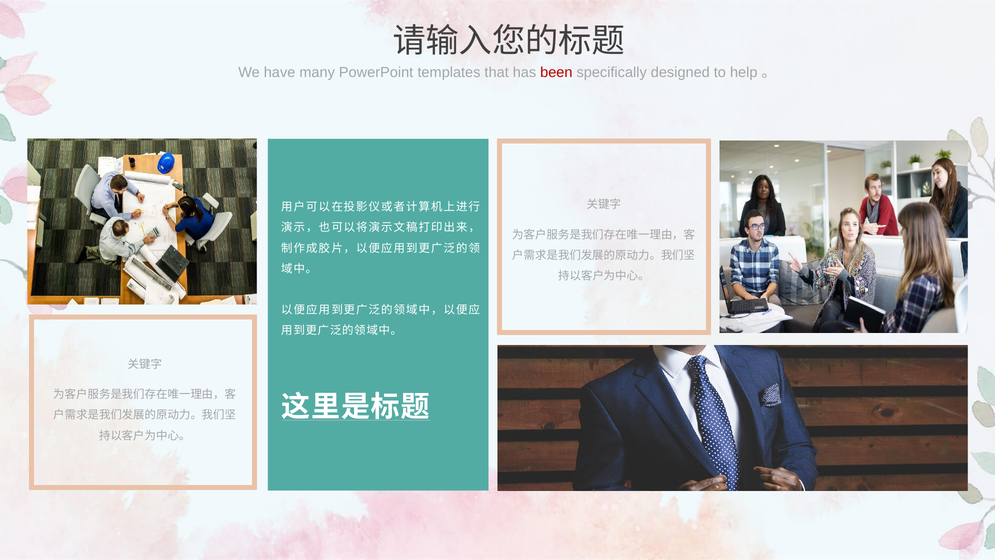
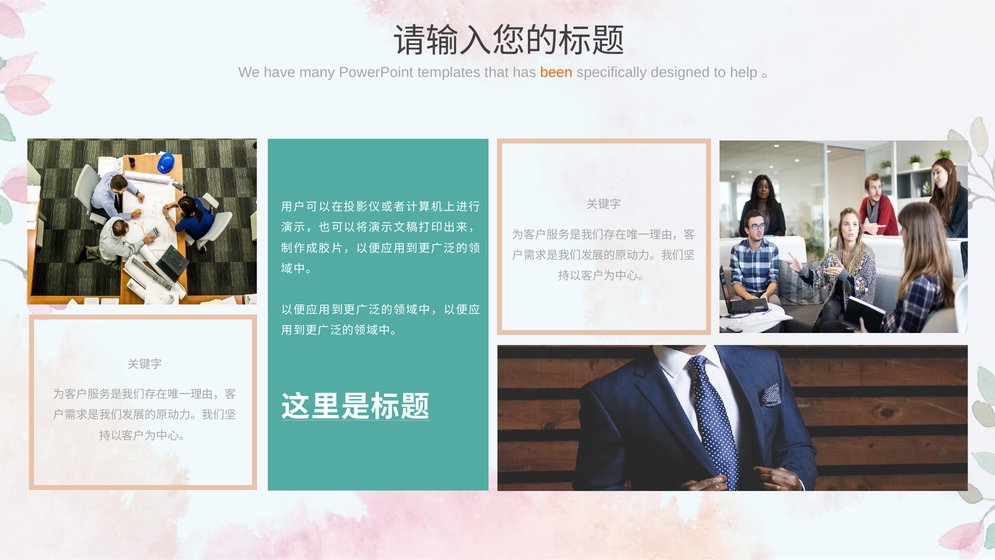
been colour: red -> orange (556, 72)
